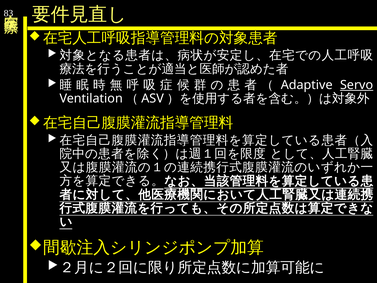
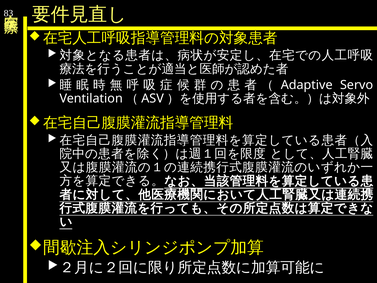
Servo underline: present -> none (357, 85)
